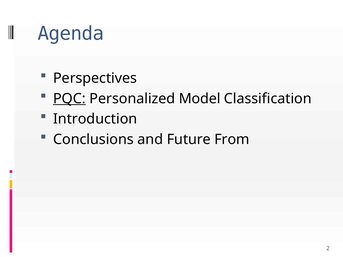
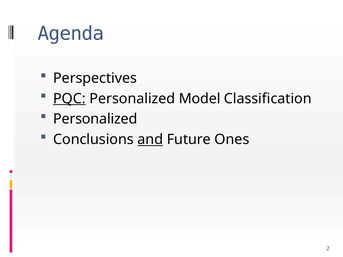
Introduction: Introduction -> Personalized (95, 119)
and underline: none -> present (150, 140)
From: From -> Ones (232, 140)
